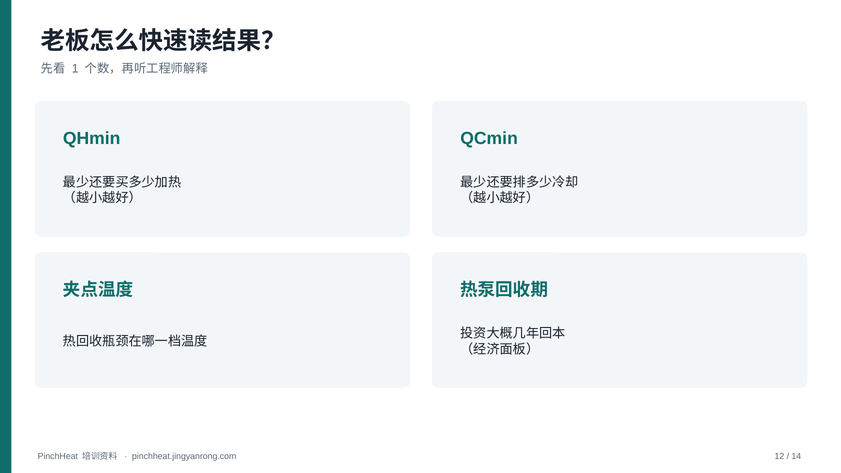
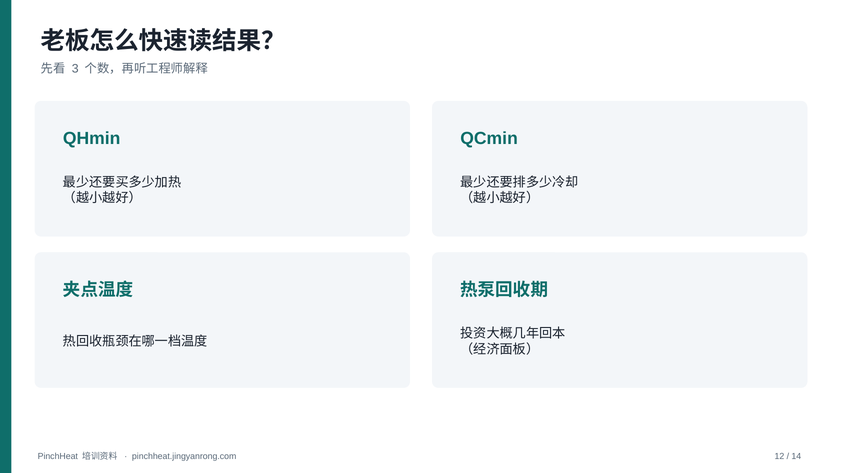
1: 1 -> 3 (75, 69)
